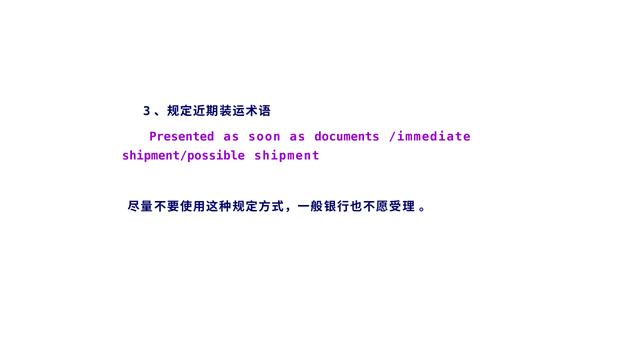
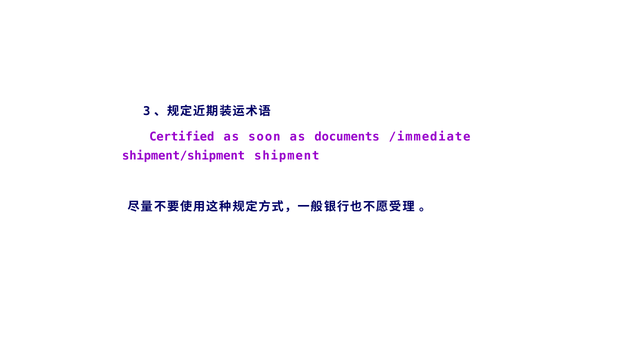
Presented: Presented -> Certified (182, 137)
shipment/possible: shipment/possible -> shipment/shipment (184, 156)
